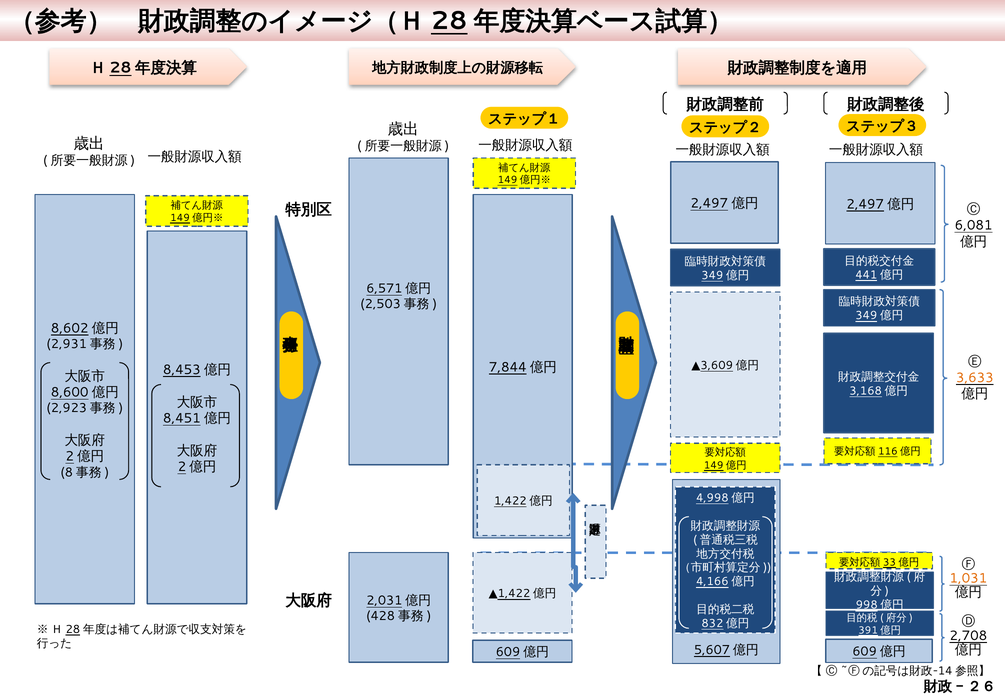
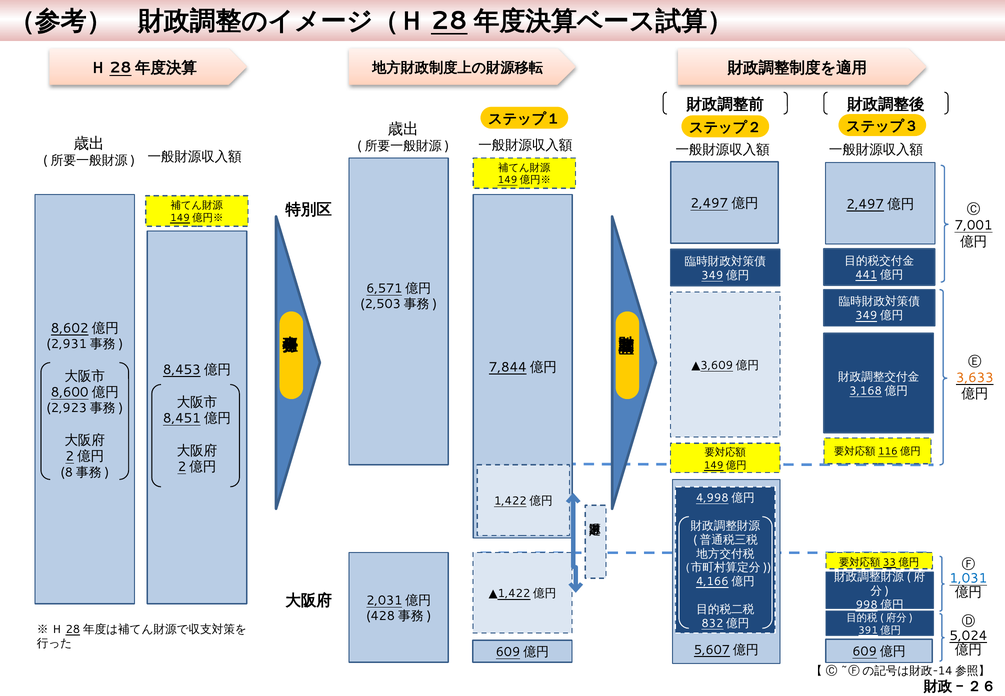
6,081: 6,081 -> 7,001 (974, 225)
1,031 colour: orange -> blue (968, 578)
2,708: 2,708 -> 5,024 (968, 635)
